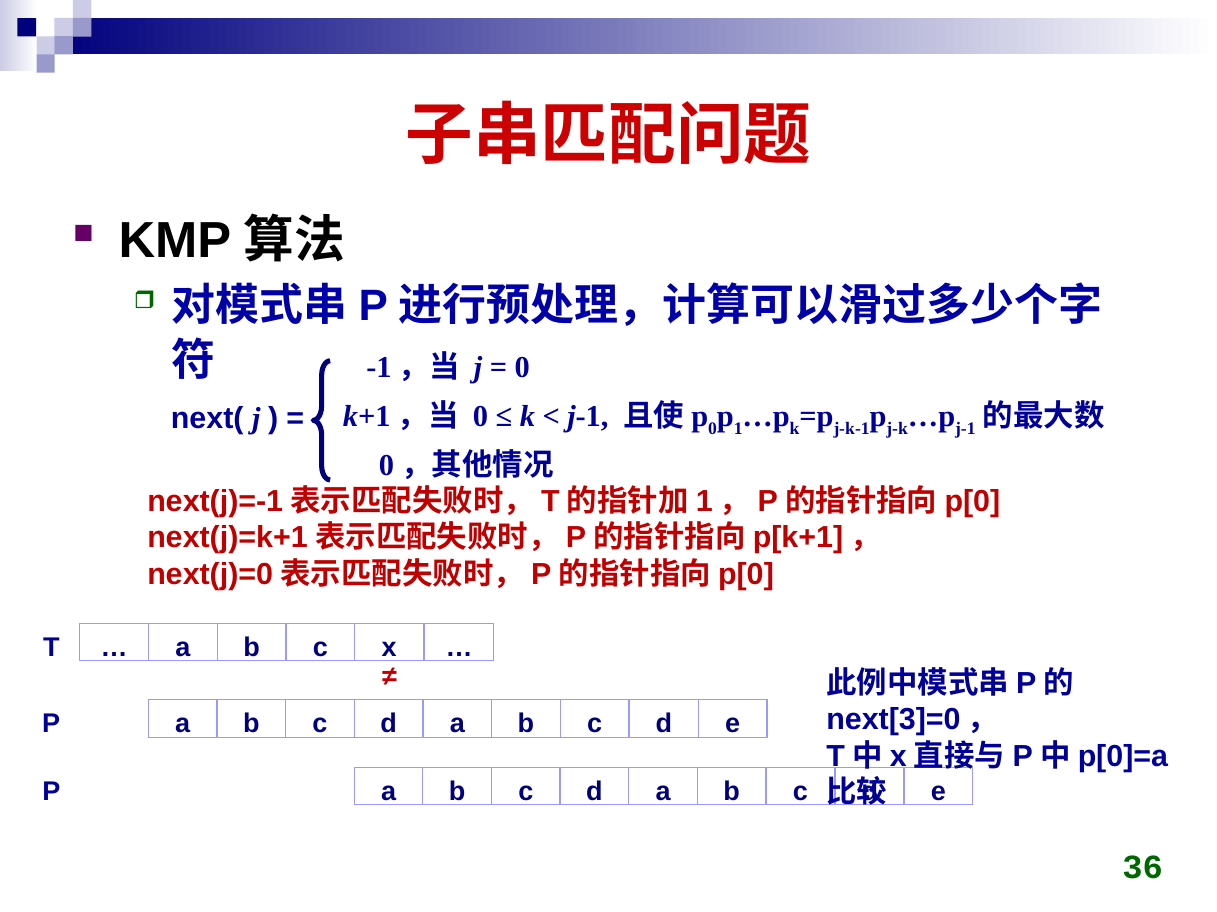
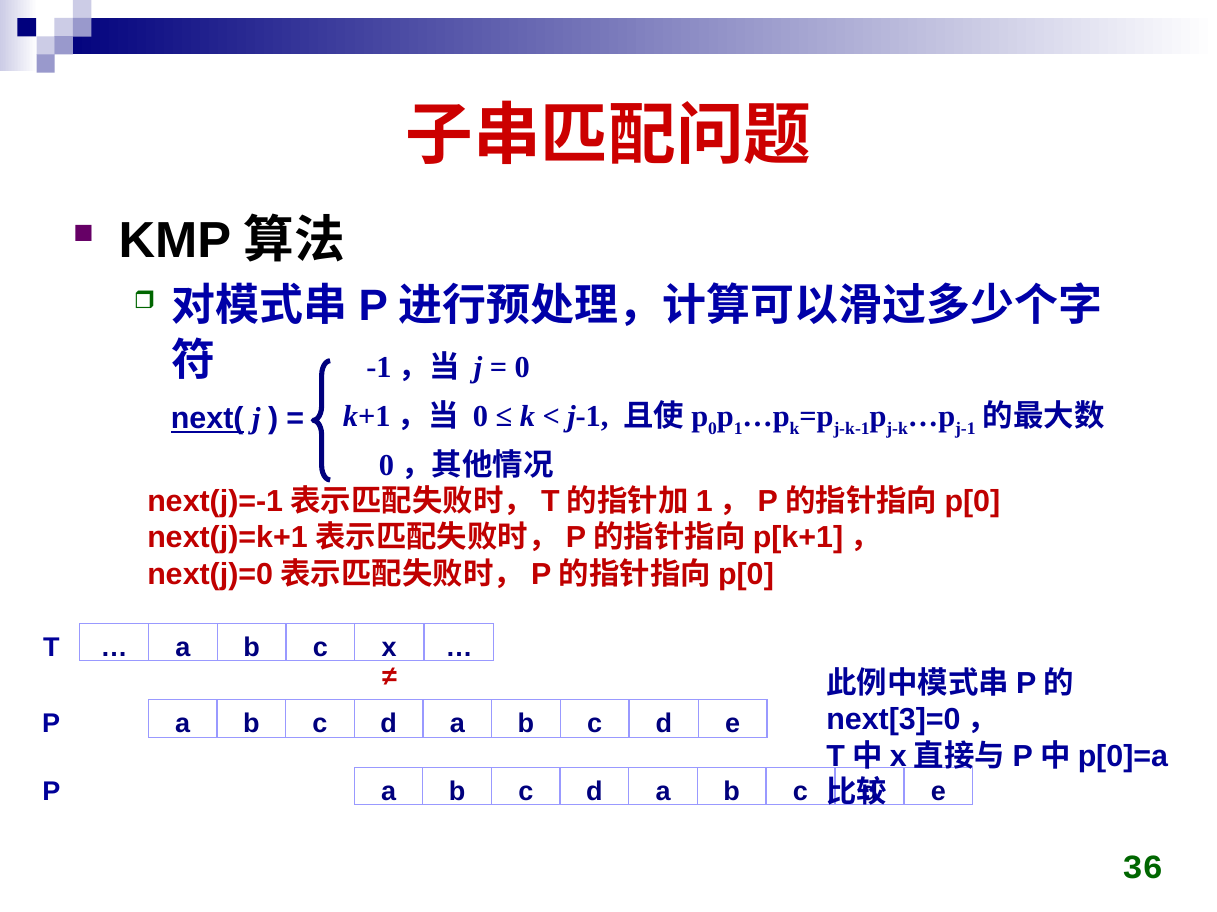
next( underline: none -> present (207, 419)
